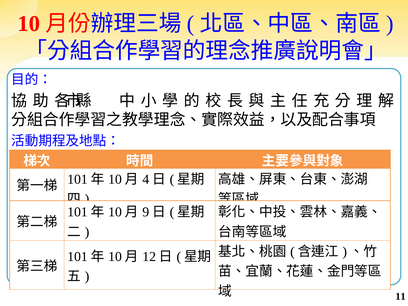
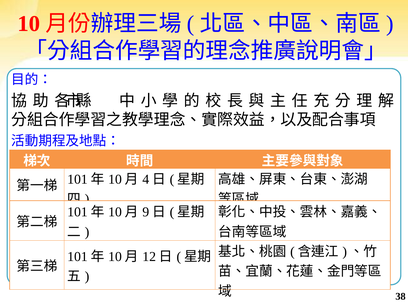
11: 11 -> 38 (401, 297)
